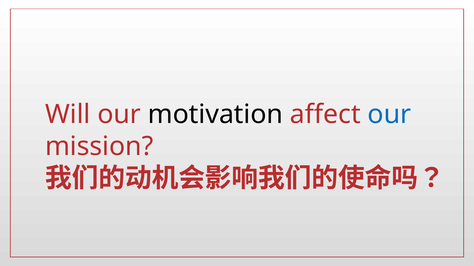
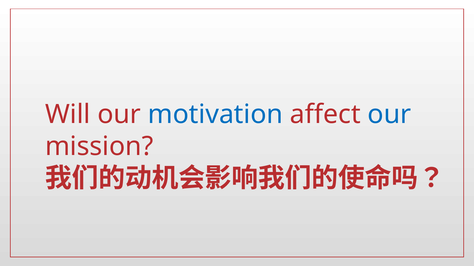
motivation colour: black -> blue (215, 115)
